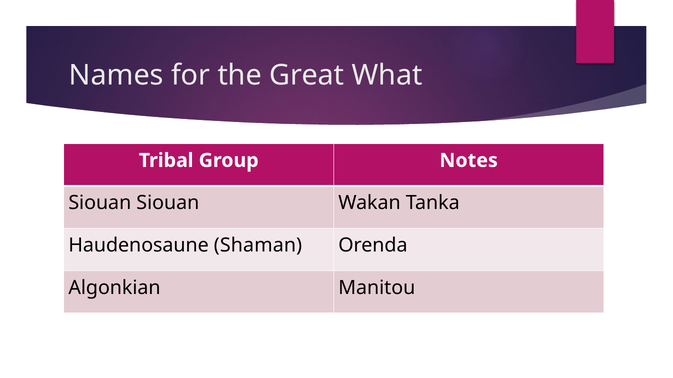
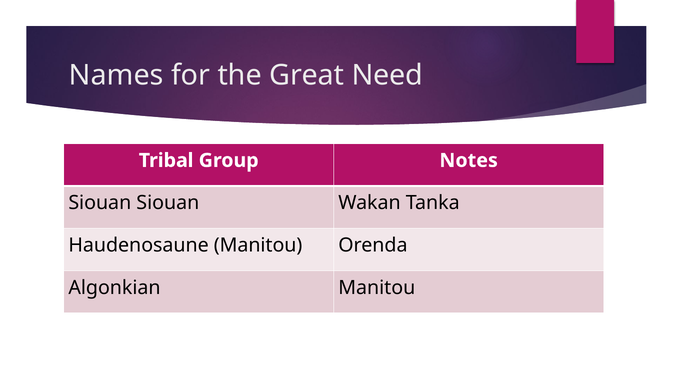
What: What -> Need (387, 76)
Haudenosaune Shaman: Shaman -> Manitou (258, 246)
